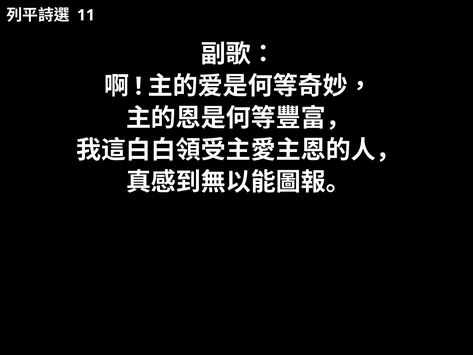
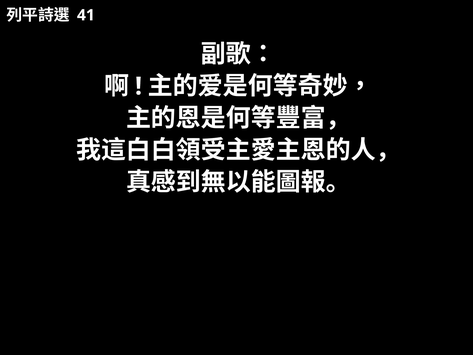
11: 11 -> 41 (86, 15)
